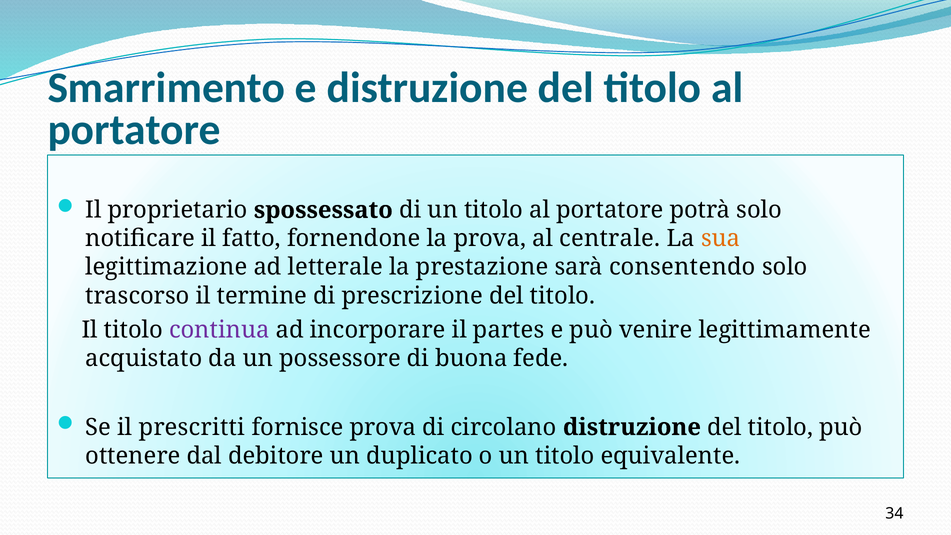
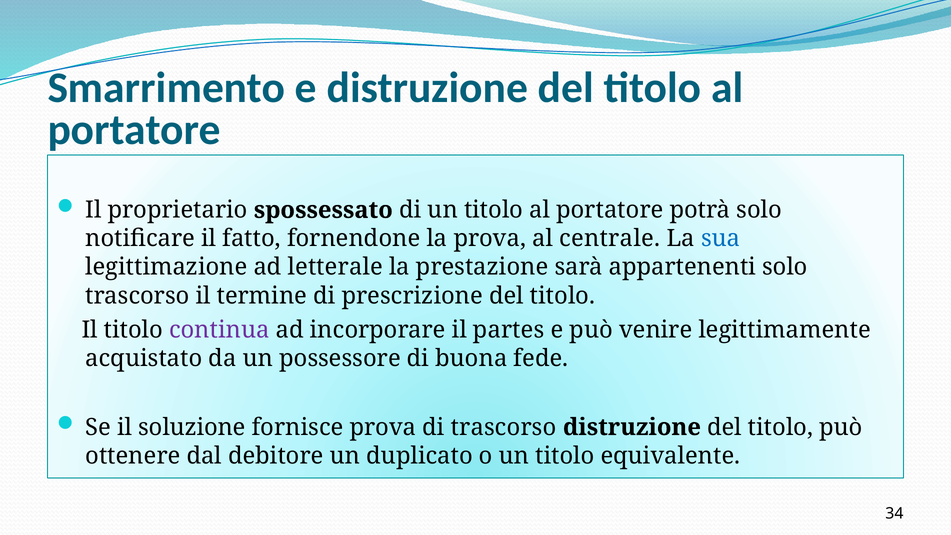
sua colour: orange -> blue (721, 239)
consentendo: consentendo -> appartenenti (682, 267)
prescritti: prescritti -> soluzione (192, 427)
di circolano: circolano -> trascorso (504, 427)
